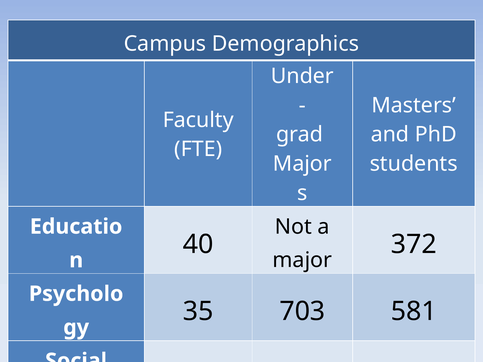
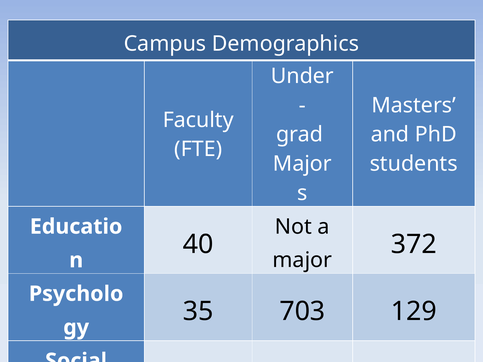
581: 581 -> 129 (414, 312)
